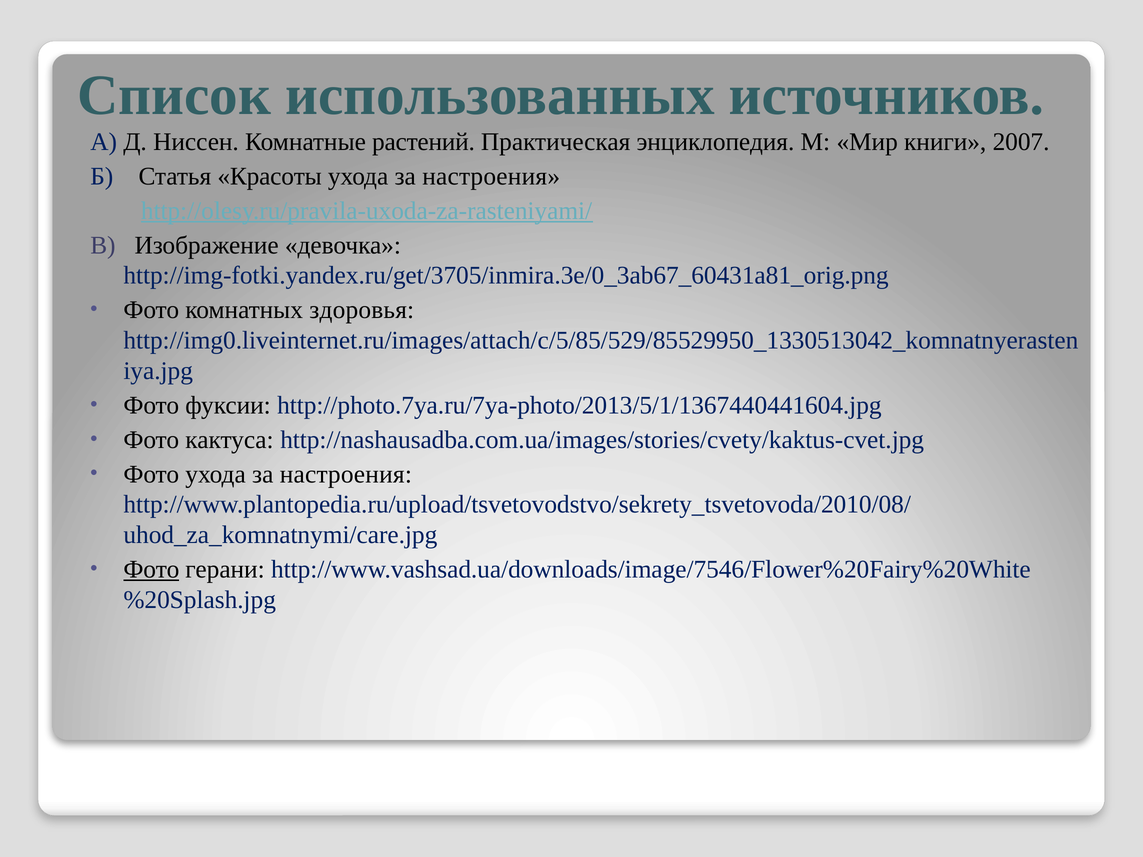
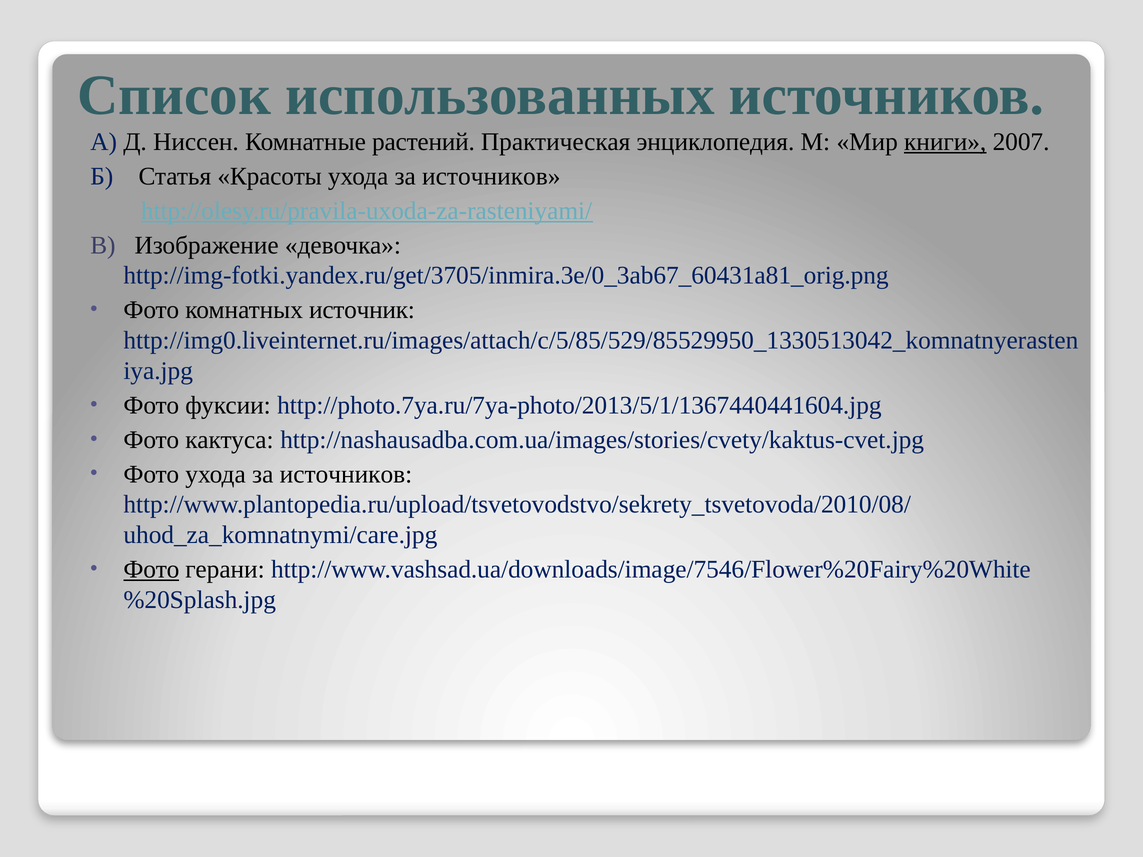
книги underline: none -> present (945, 142)
настроения: настроения -> источников (491, 176)
здоровья: здоровья -> источник (362, 310)
Фото ухода за настроения: настроения -> источников (346, 474)
